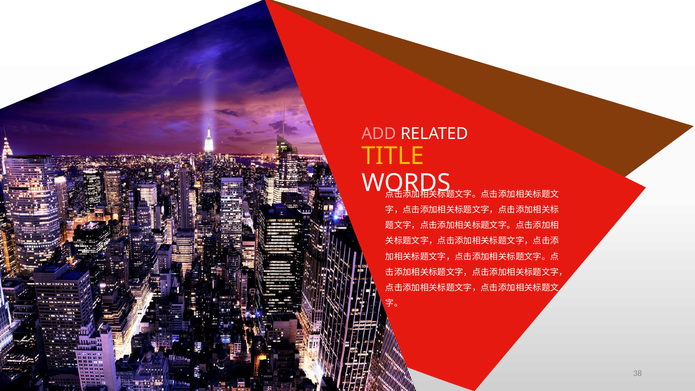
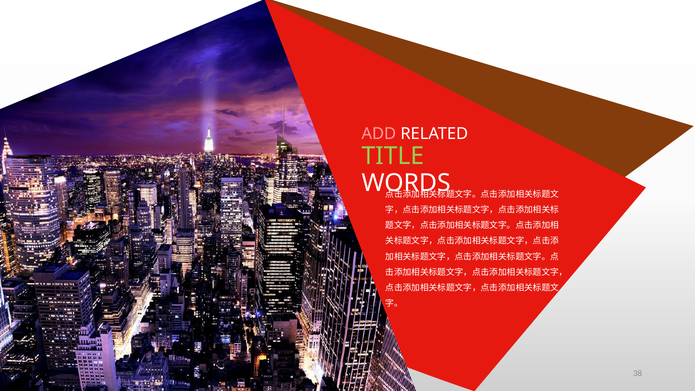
TITLE colour: yellow -> light green (393, 156)
